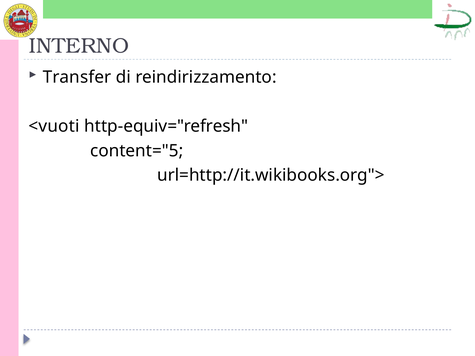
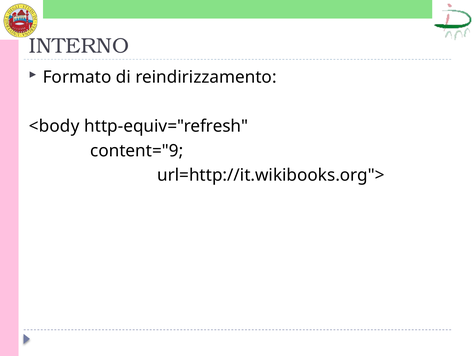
Transfer: Transfer -> Formato (77, 77)
<vuoti: <vuoti -> <body (54, 126)
content="5: content="5 -> content="9 (137, 151)
